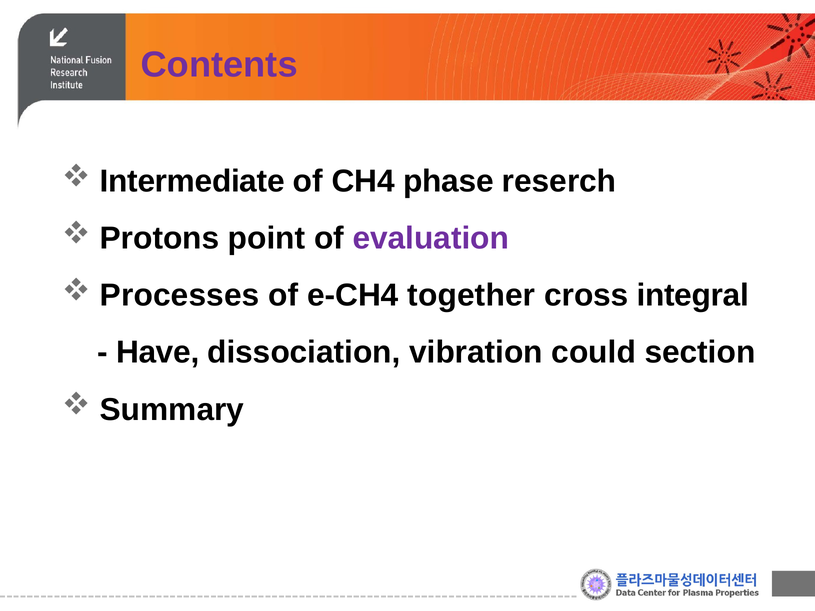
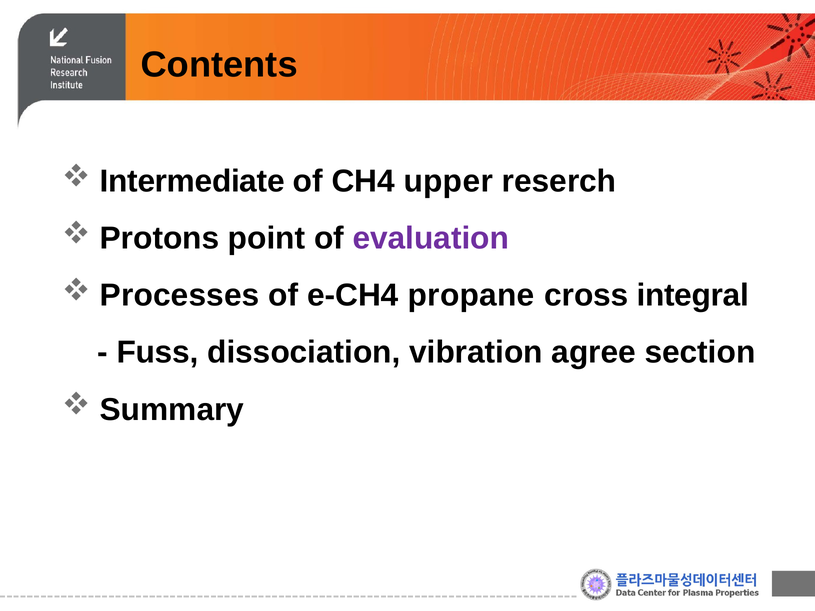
Contents colour: purple -> black (219, 65)
phase: phase -> upper (448, 181)
together: together -> propane (471, 296)
Have: Have -> Fuss (158, 353)
could: could -> agree (594, 353)
